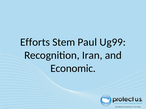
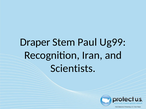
Efforts: Efforts -> Draper (35, 42)
Economic: Economic -> Scientists (73, 69)
